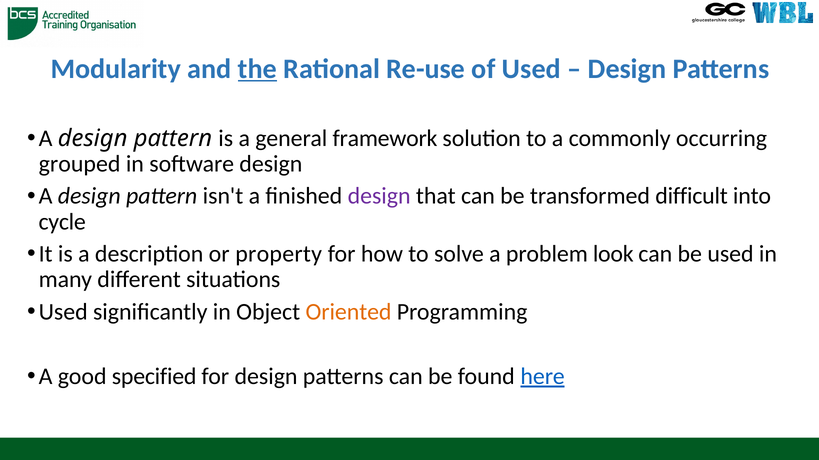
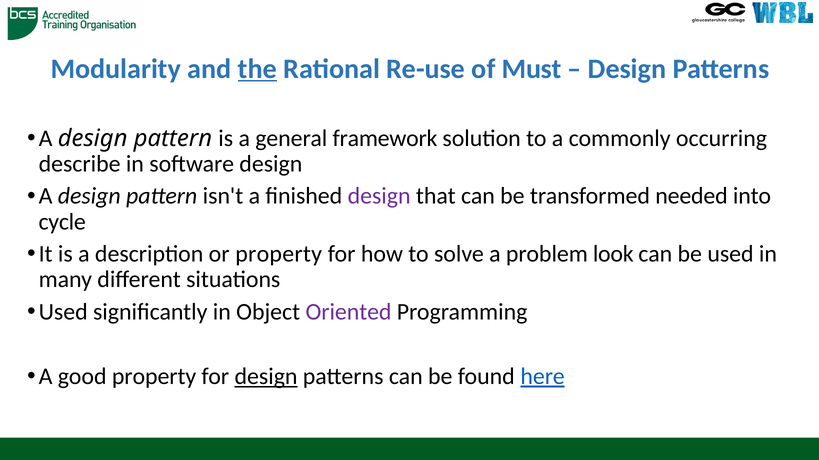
of Used: Used -> Must (532, 69)
grouped: grouped -> describe (80, 164)
difficult: difficult -> needed (692, 196)
Oriented colour: orange -> purple (349, 312)
good specified: specified -> property (154, 377)
design underline: none -> present (266, 377)
